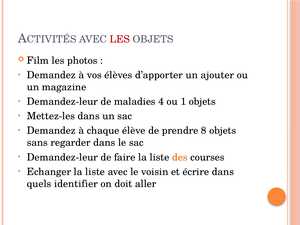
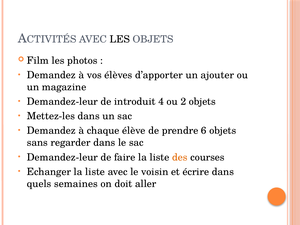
LES colour: red -> black (120, 39)
maladies: maladies -> introduit (135, 102)
1: 1 -> 2 (183, 102)
8: 8 -> 6 (204, 131)
identifier: identifier -> semaines (76, 184)
